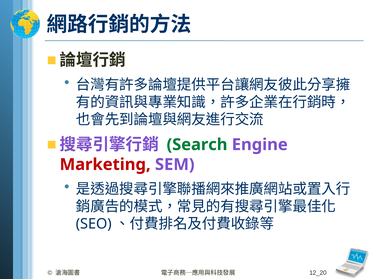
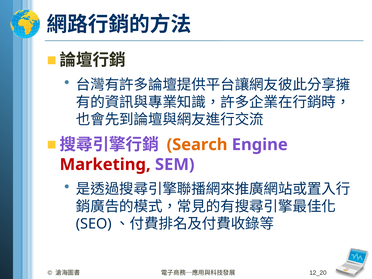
Search colour: green -> orange (197, 145)
